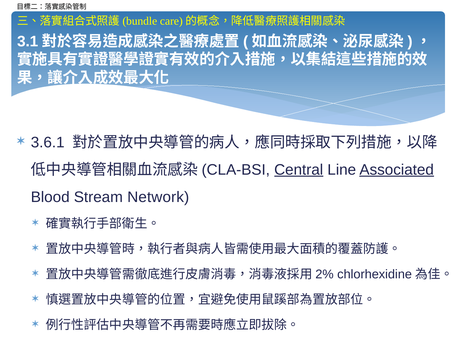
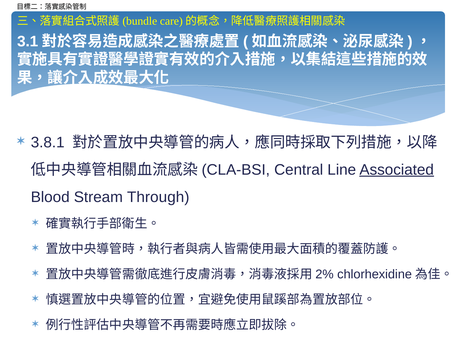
3.6.1: 3.6.1 -> 3.8.1 (48, 142)
Central underline: present -> none (299, 170)
Network: Network -> Through (158, 197)
